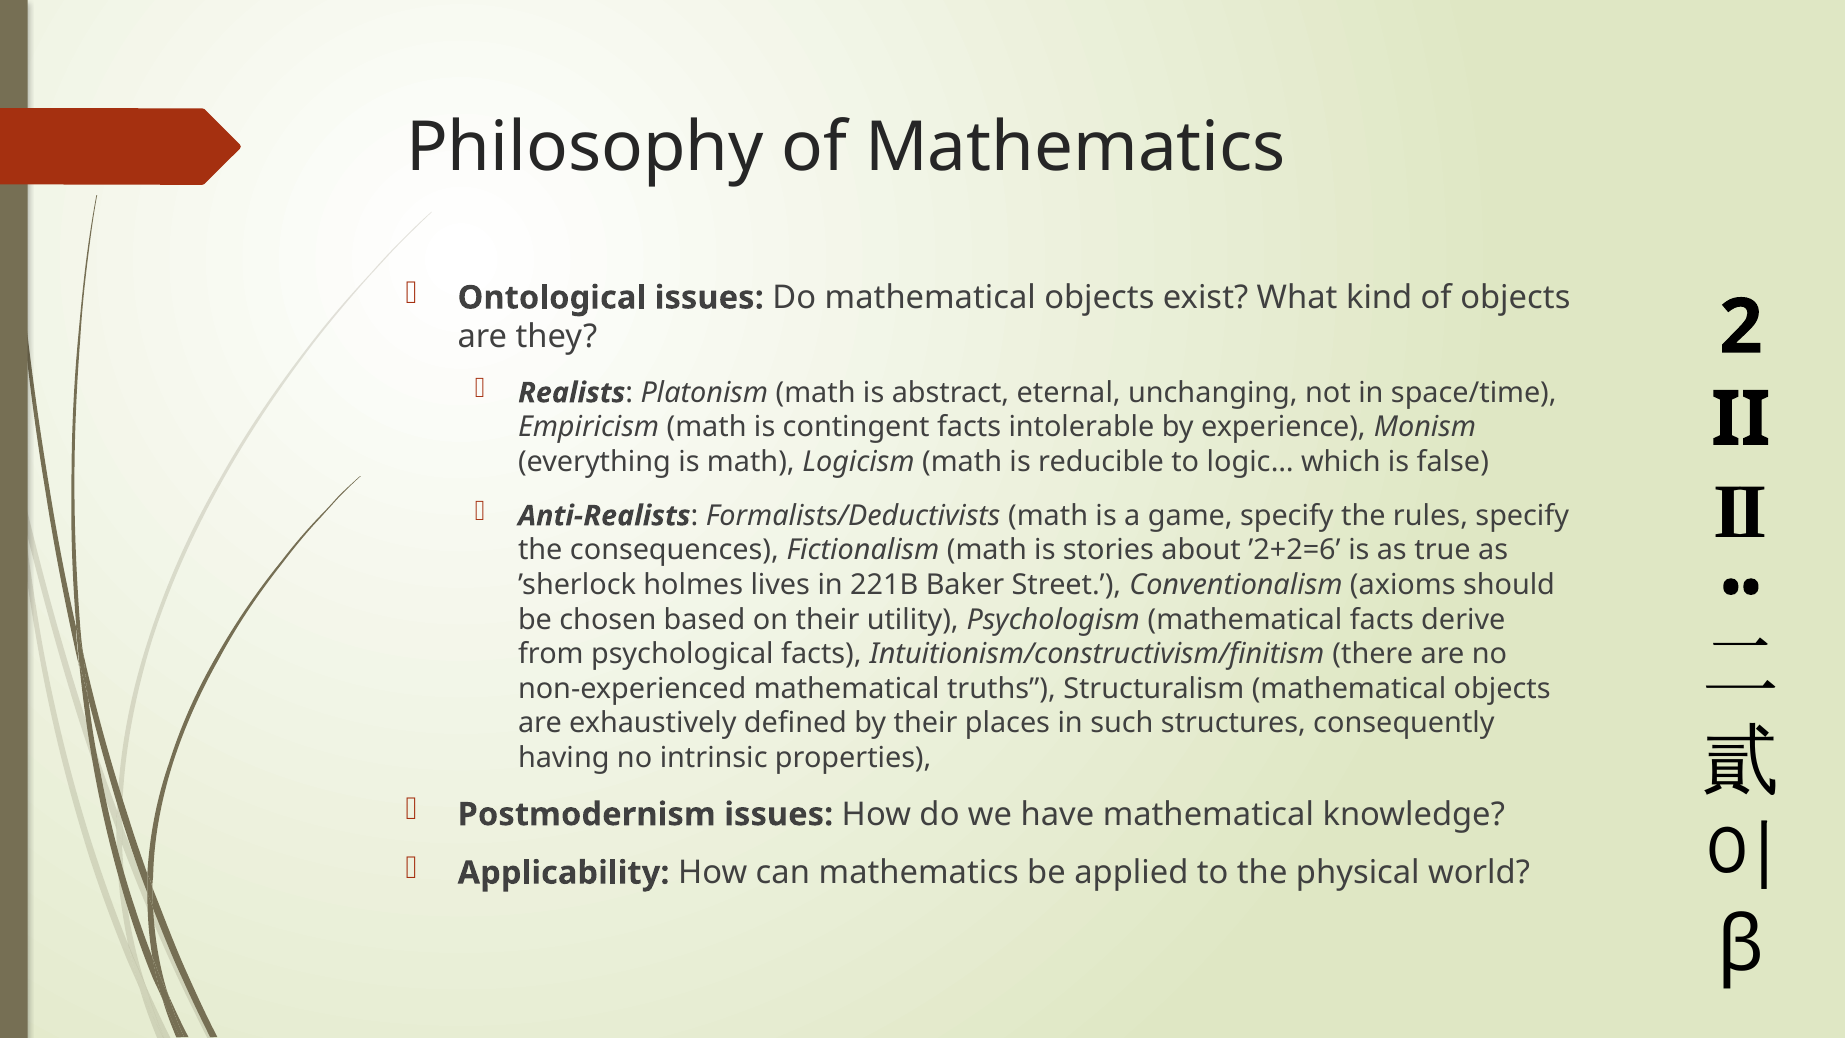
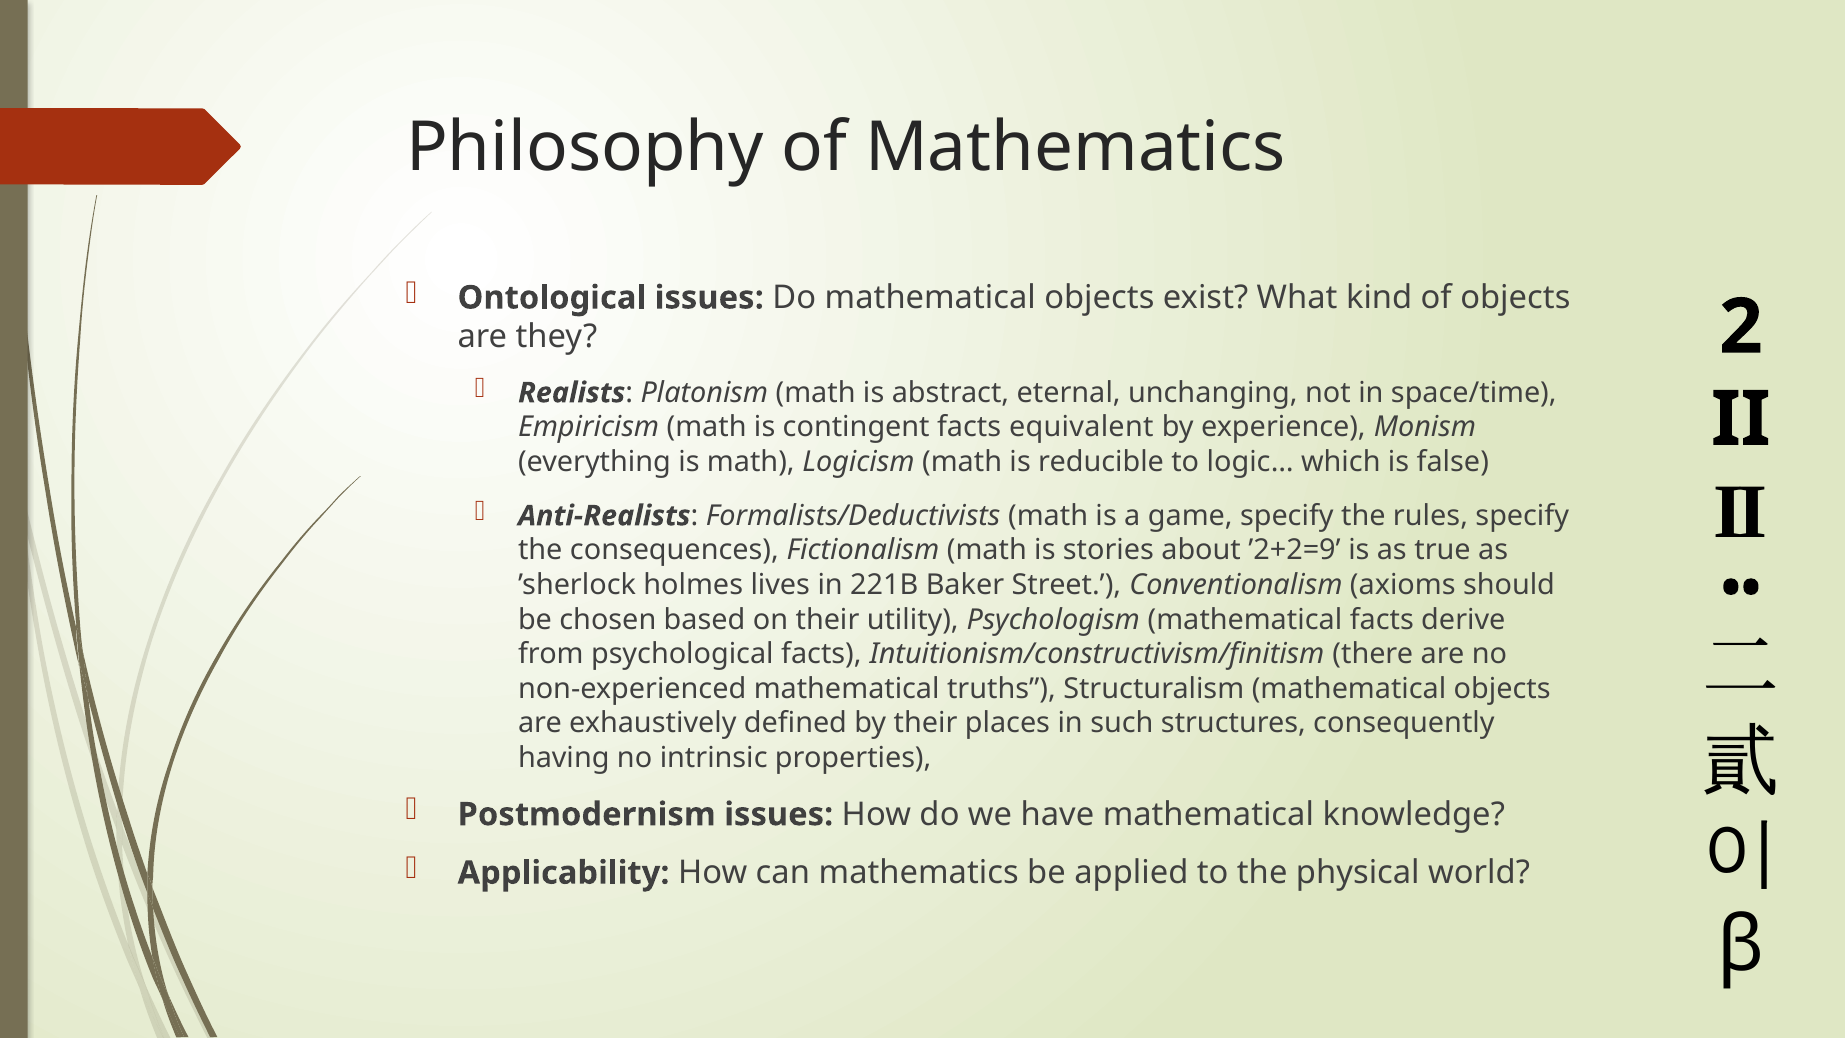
intolerable: intolerable -> equivalent (1081, 427)
’2+2=6: ’2+2=6 -> ’2+2=9 (1295, 550)
